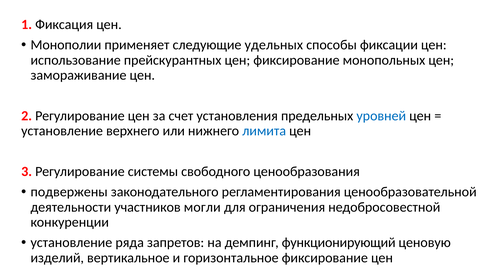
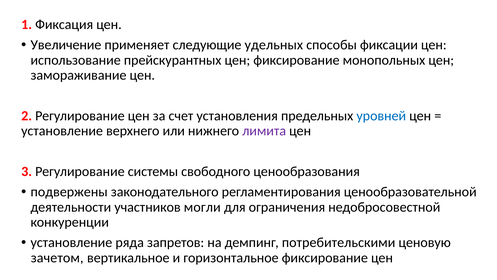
Монополии: Монополии -> Увеличение (66, 45)
лимита colour: blue -> purple (264, 131)
функционирующий: функционирующий -> потребительскими (339, 242)
изделий: изделий -> зачетом (57, 257)
